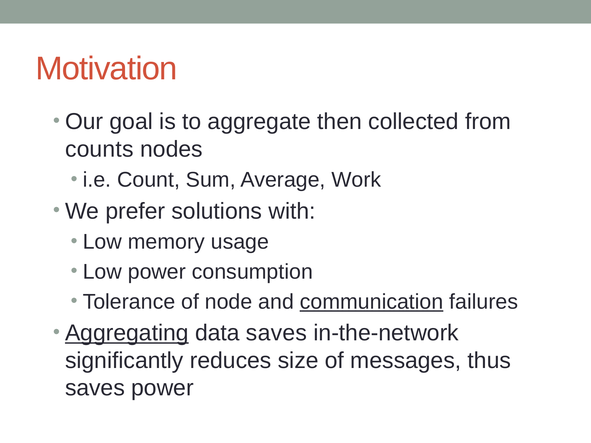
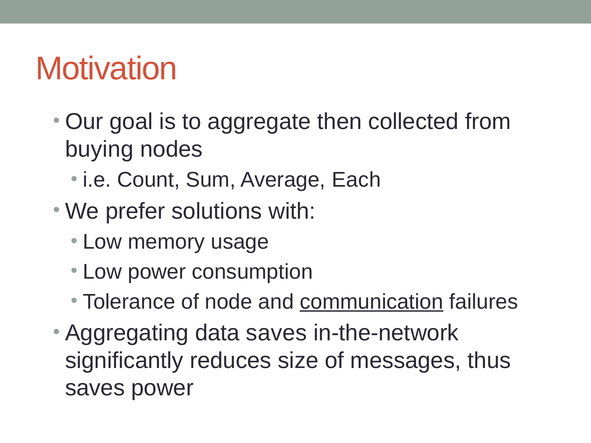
counts: counts -> buying (99, 149)
Work: Work -> Each (356, 180)
Aggregating underline: present -> none (127, 333)
